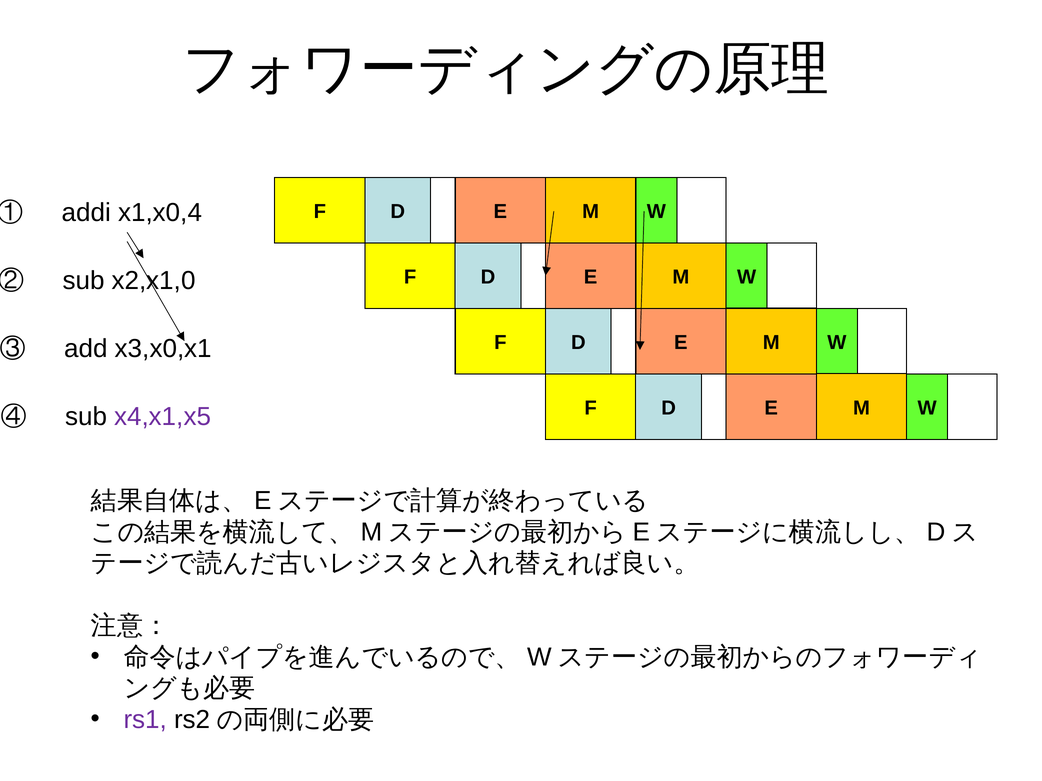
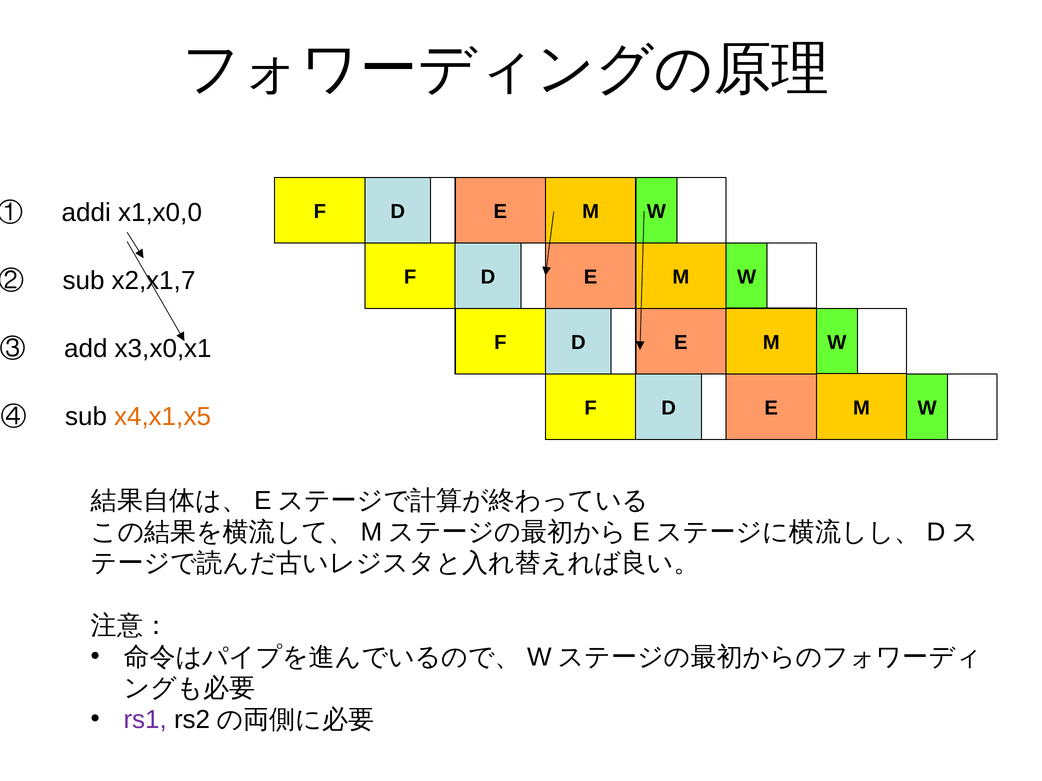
x1,x0,4: x1,x0,4 -> x1,x0,0 (160, 213)
x2,x1,0: x2,x1,0 -> x2,x1,7 (154, 281)
x4,x1,x5 colour: purple -> orange (163, 417)
